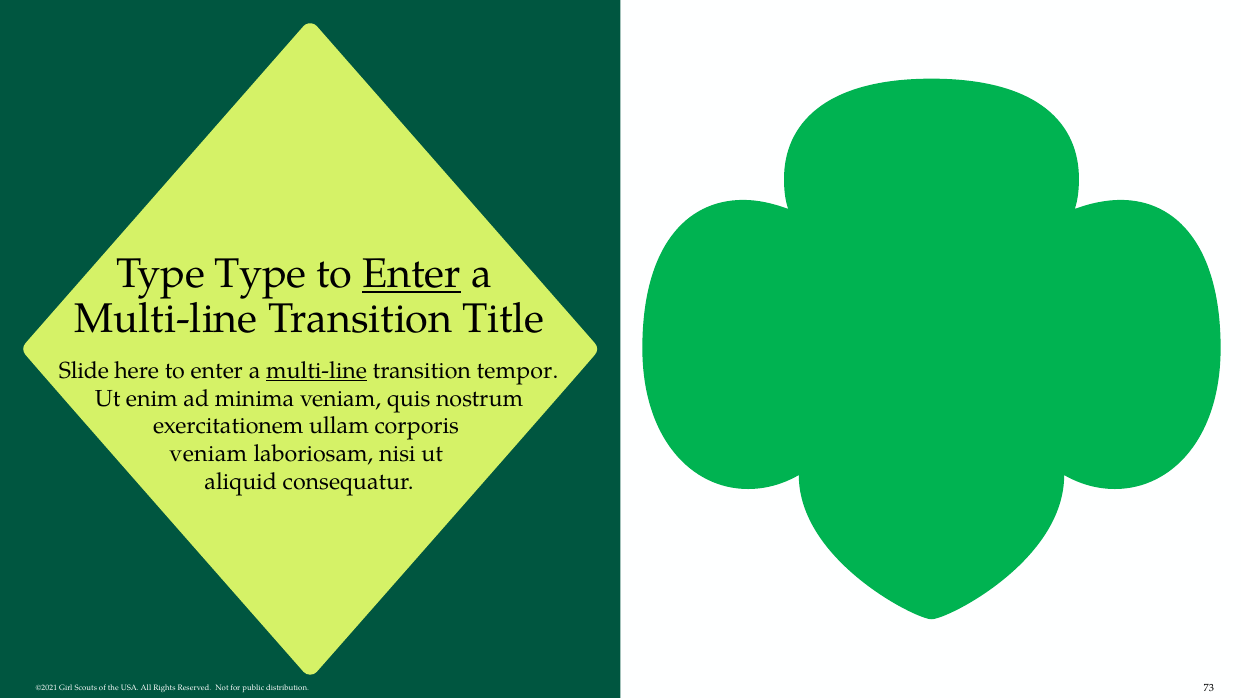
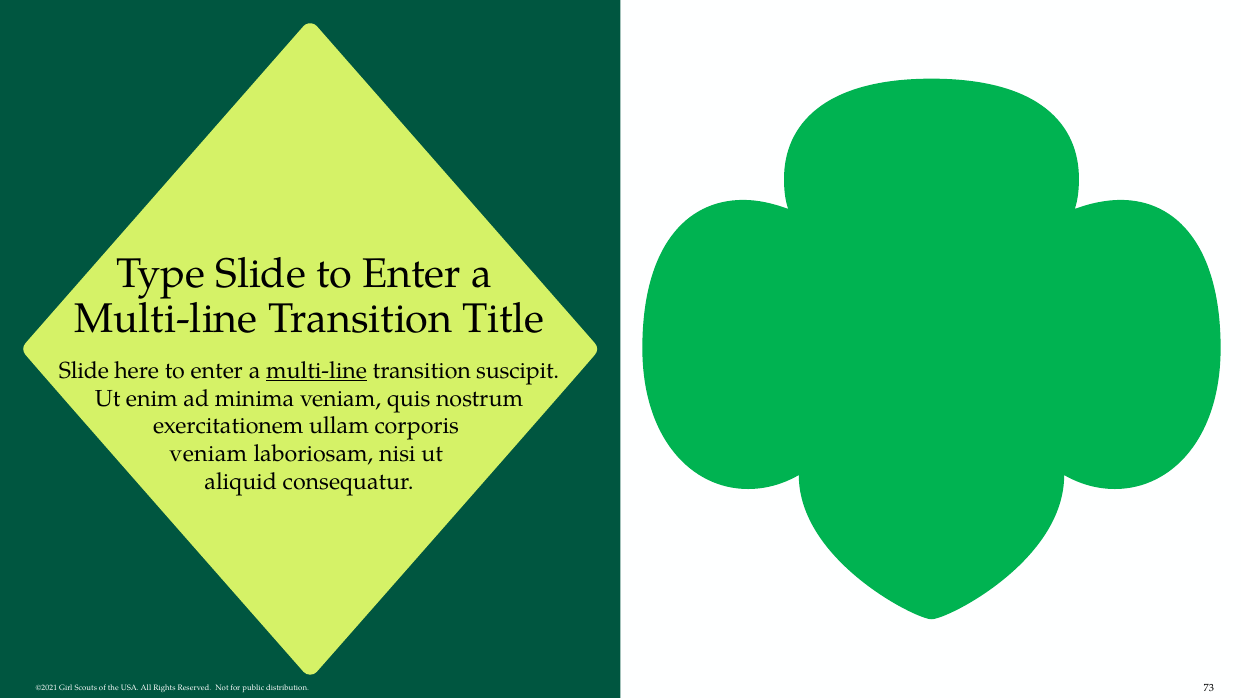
Type Type: Type -> Slide (261, 274)
Enter underline: present -> none (412, 274)
tempor: tempor -> suscipit (518, 370)
